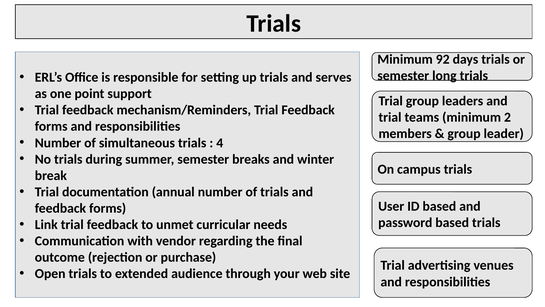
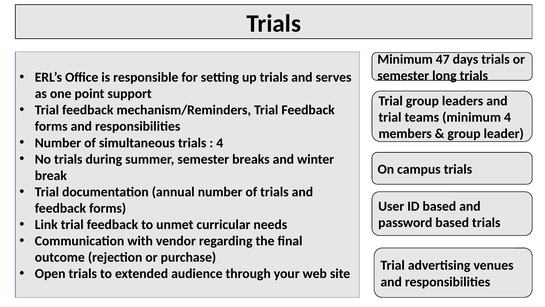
92: 92 -> 47 (443, 59)
minimum 2: 2 -> 4 (508, 117)
